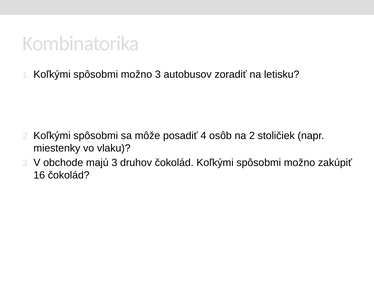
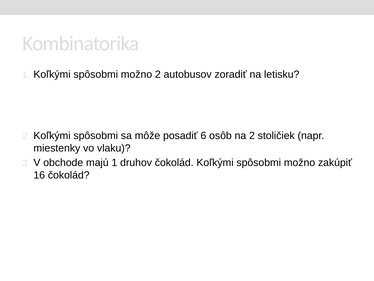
možno 3: 3 -> 2 (158, 74)
4: 4 -> 6 (203, 135)
majú 3: 3 -> 1 (114, 162)
